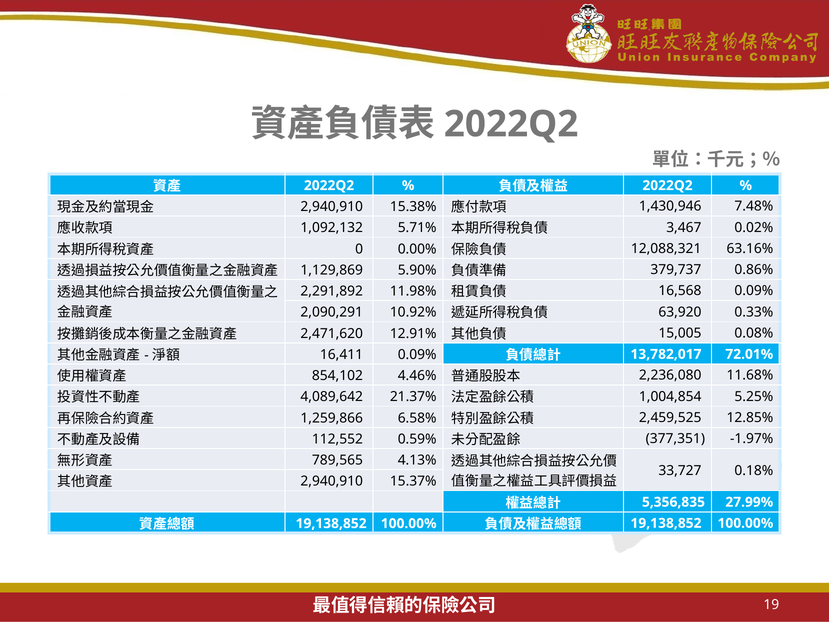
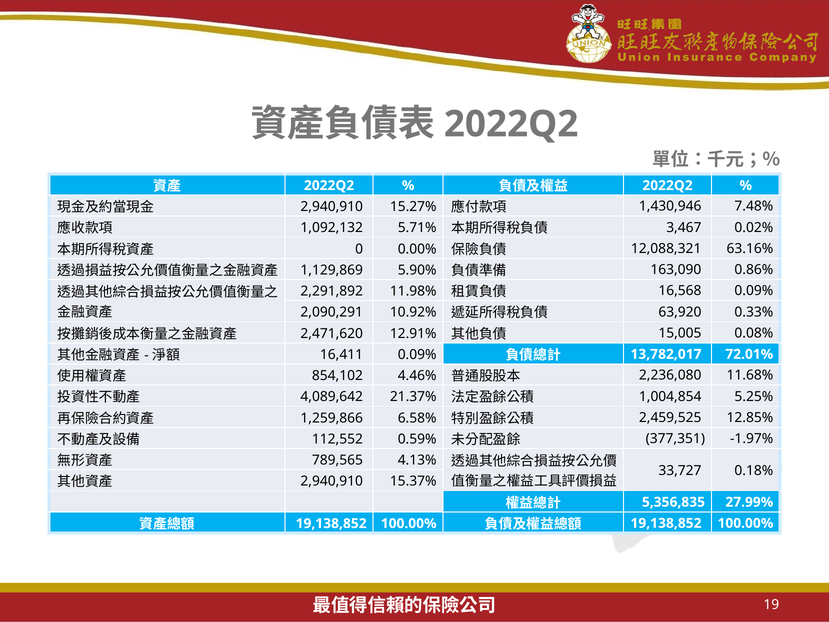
15.38%: 15.38% -> 15.27% (413, 207)
379,737: 379,737 -> 163,090 (676, 270)
